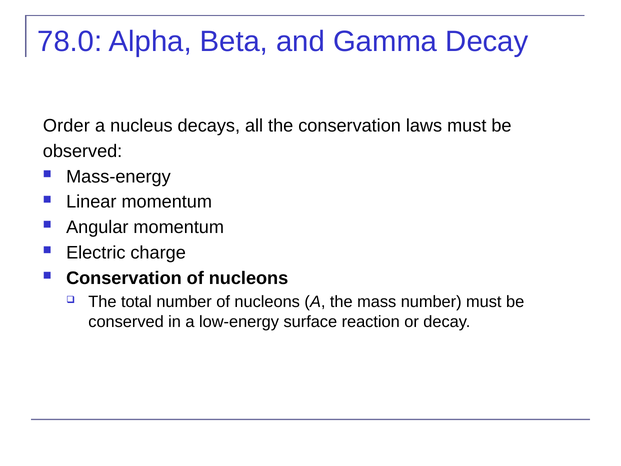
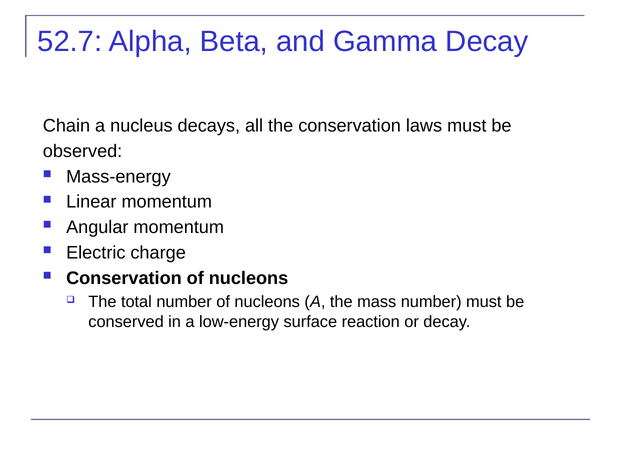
78.0: 78.0 -> 52.7 (70, 42)
Order: Order -> Chain (66, 126)
